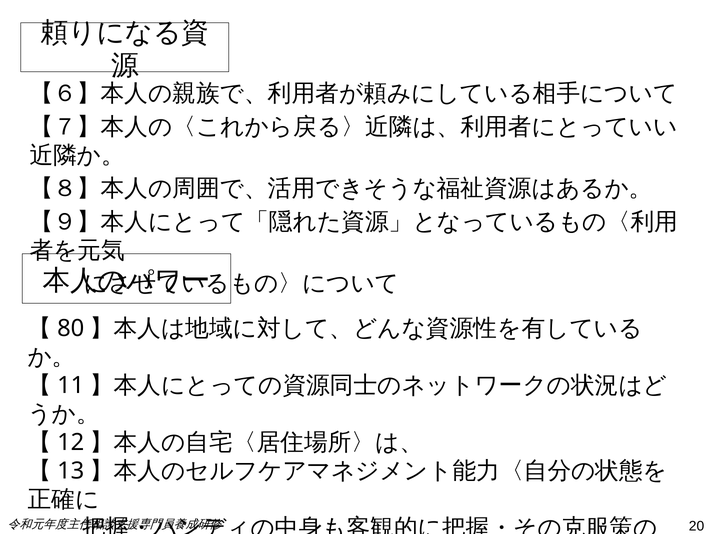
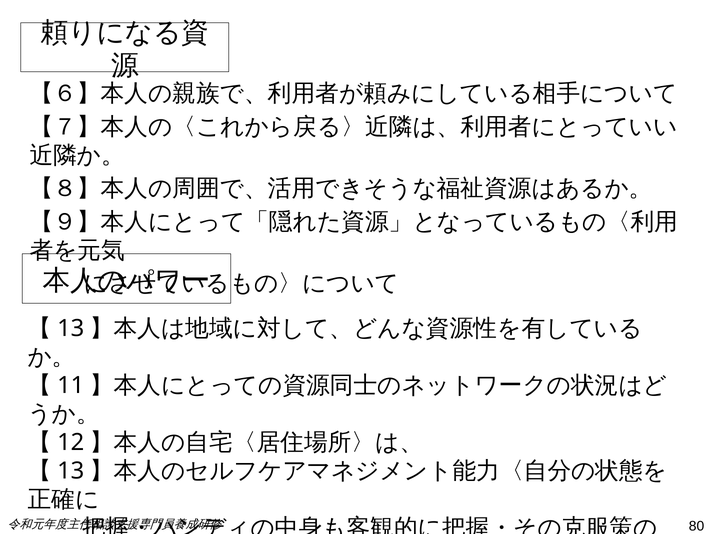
80: 80 -> 13 (71, 329)
20: 20 -> 80 (697, 526)
